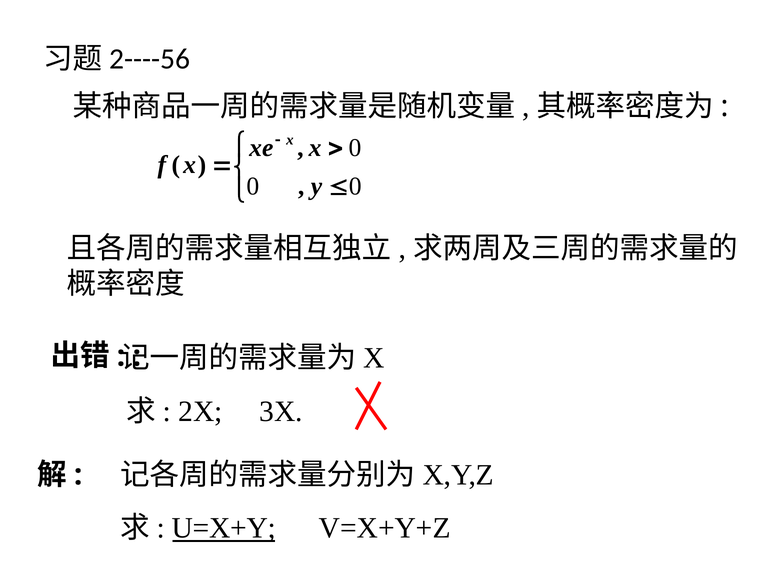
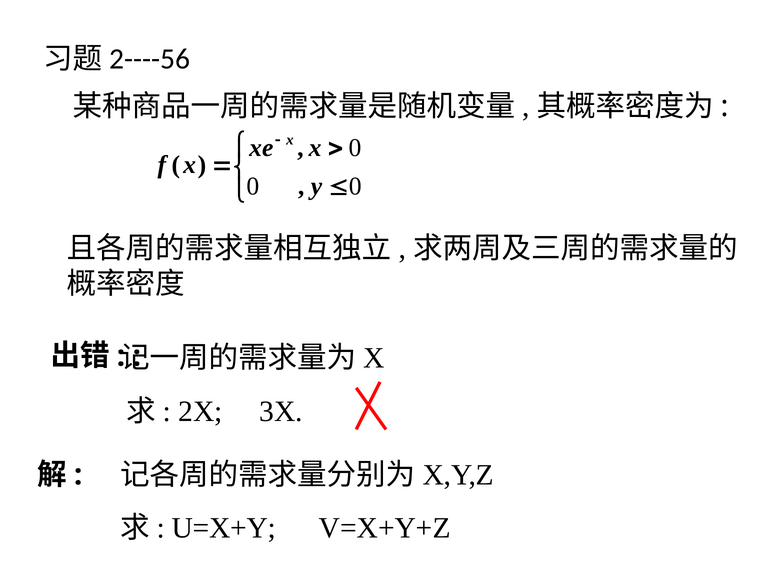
U=X+Y underline: present -> none (224, 528)
